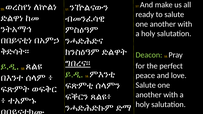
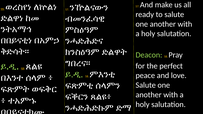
ግበረና። underline: present -> none (78, 63)
